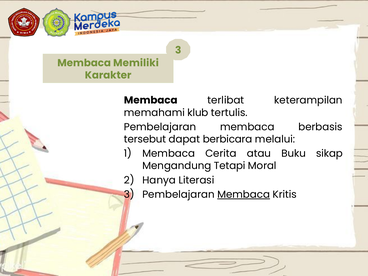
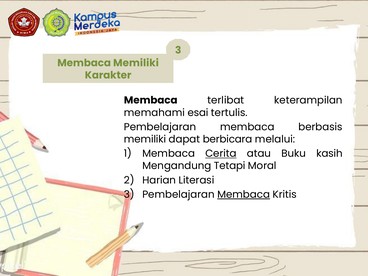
klub: klub -> esai (198, 113)
tersebut: tersebut -> memiliki (145, 139)
Cerita underline: none -> present (221, 154)
sikap: sikap -> kasih (329, 154)
Hanya: Hanya -> Harian (159, 180)
